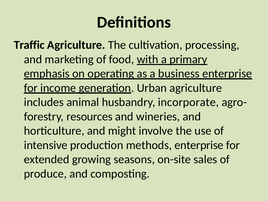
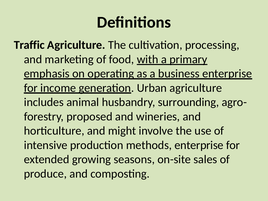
incorporate: incorporate -> surrounding (188, 102)
resources: resources -> proposed (89, 117)
